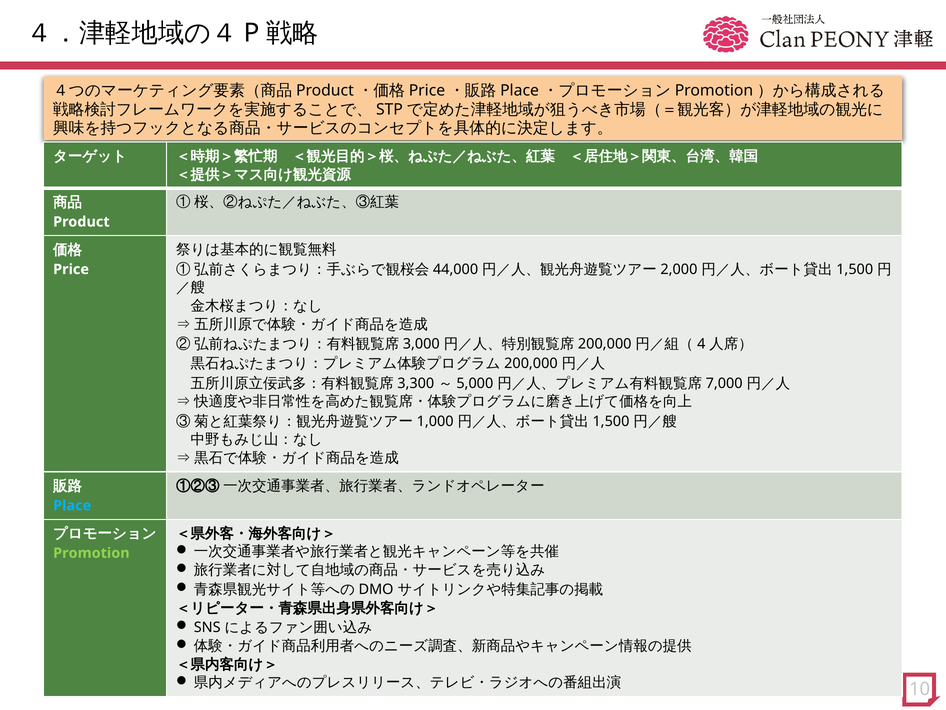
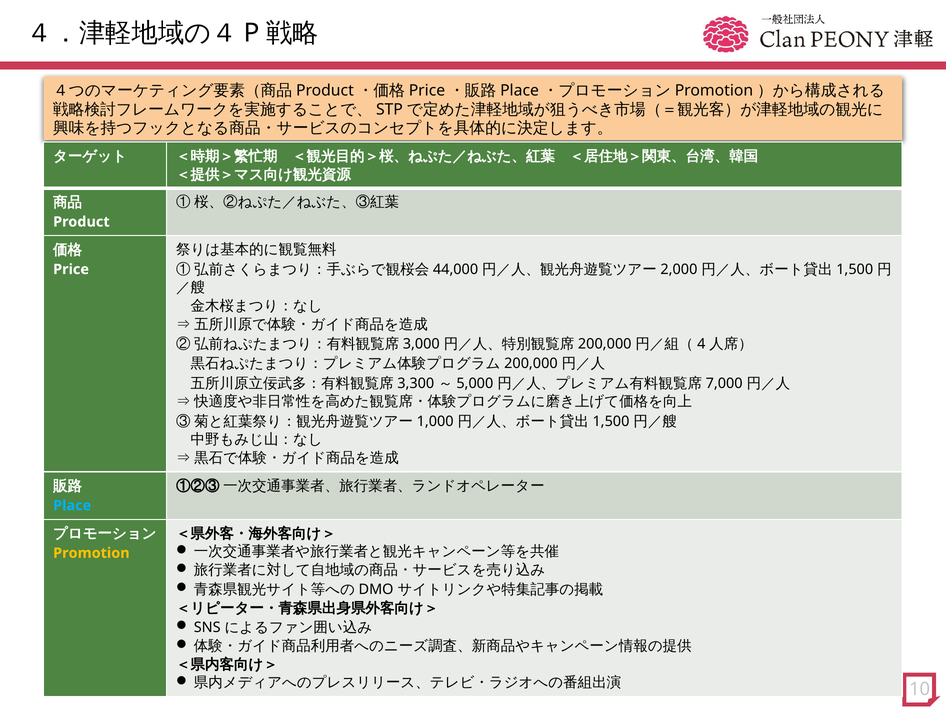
Promotion colour: light green -> yellow (91, 553)
